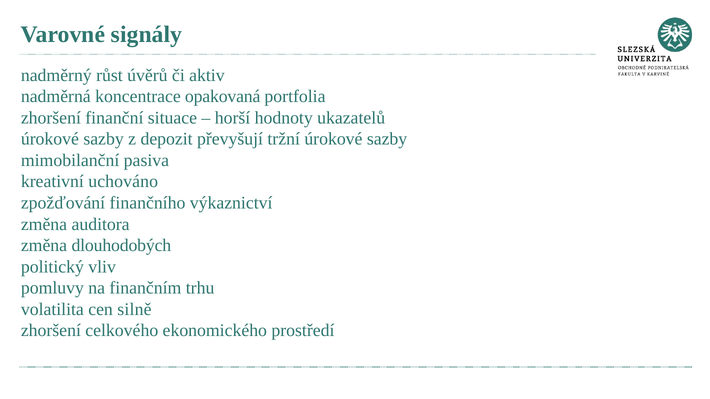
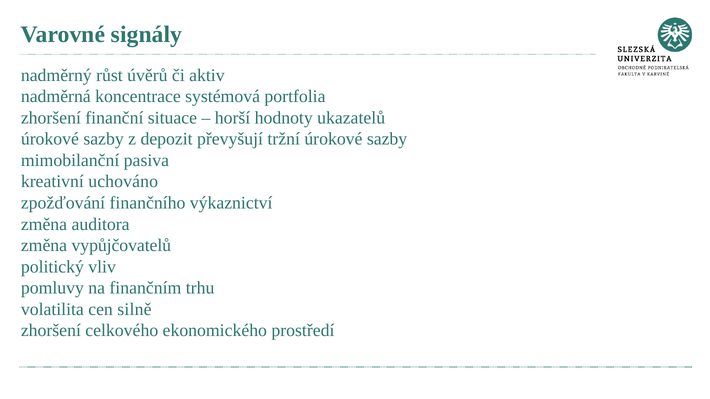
opakovaná: opakovaná -> systémová (223, 97)
dlouhodobých: dlouhodobých -> vypůjčovatelů (121, 246)
